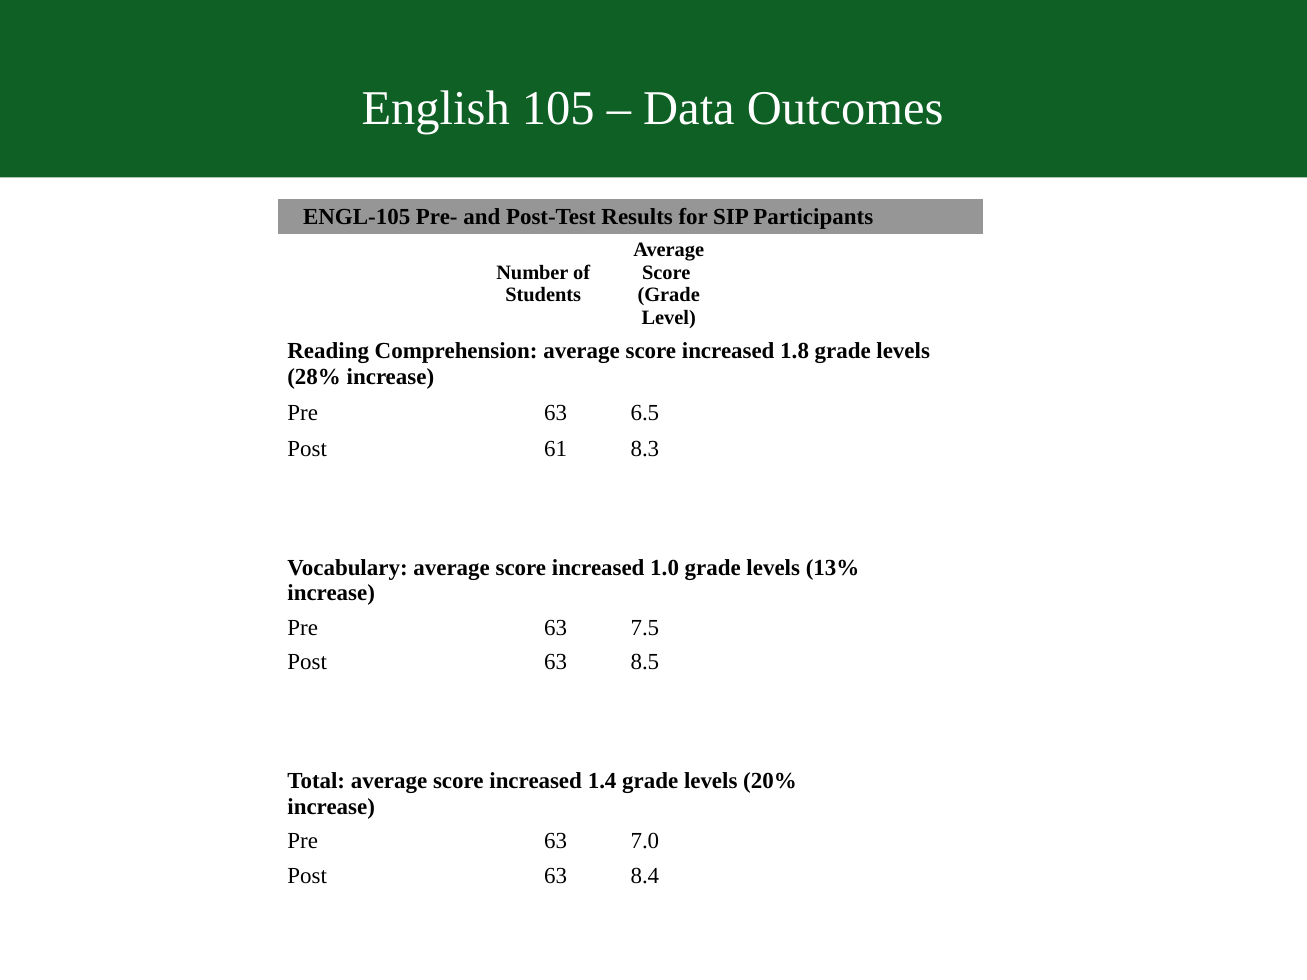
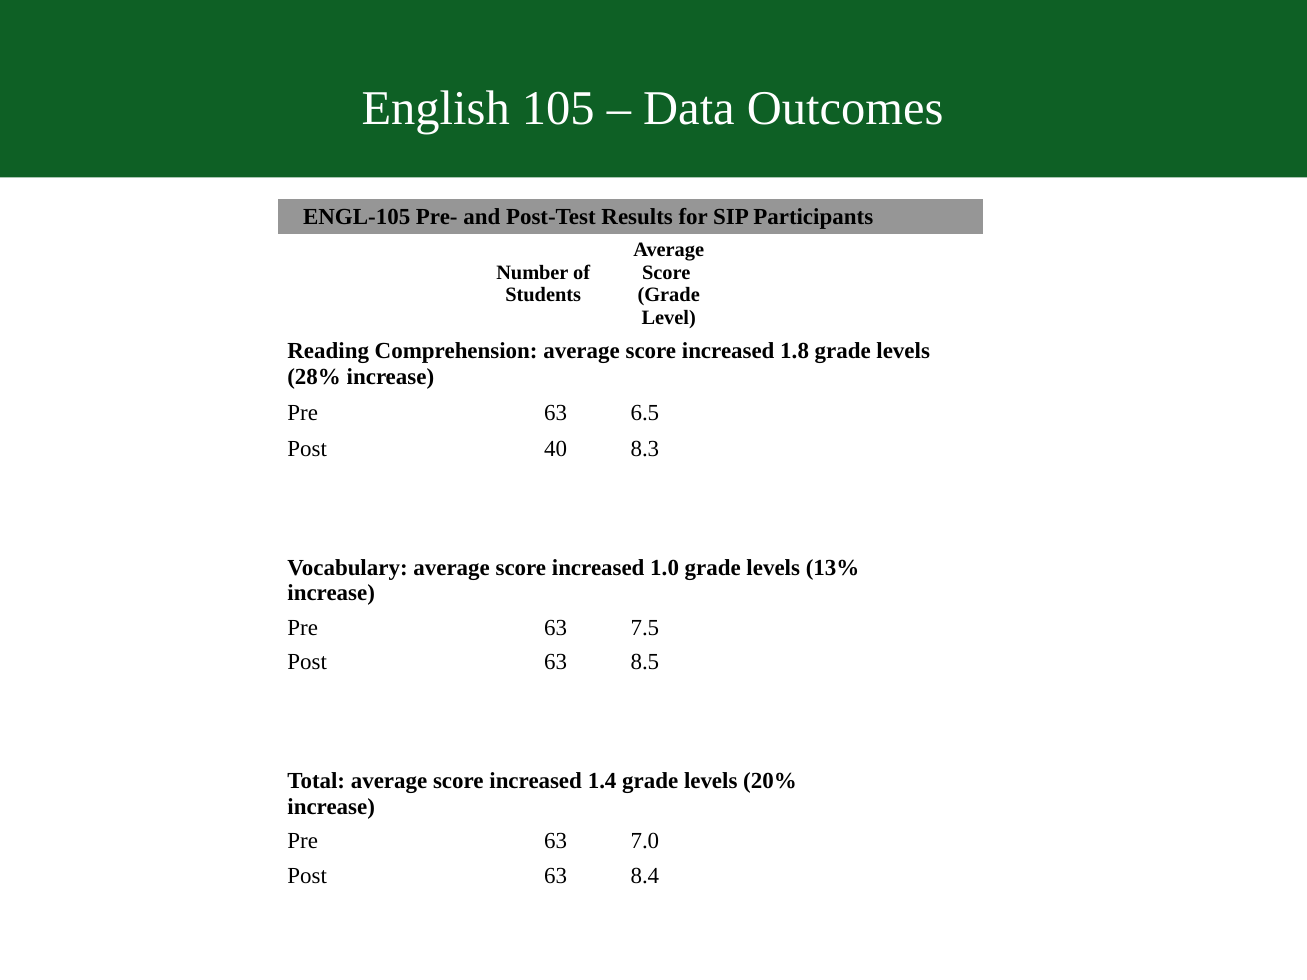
61: 61 -> 40 (556, 449)
